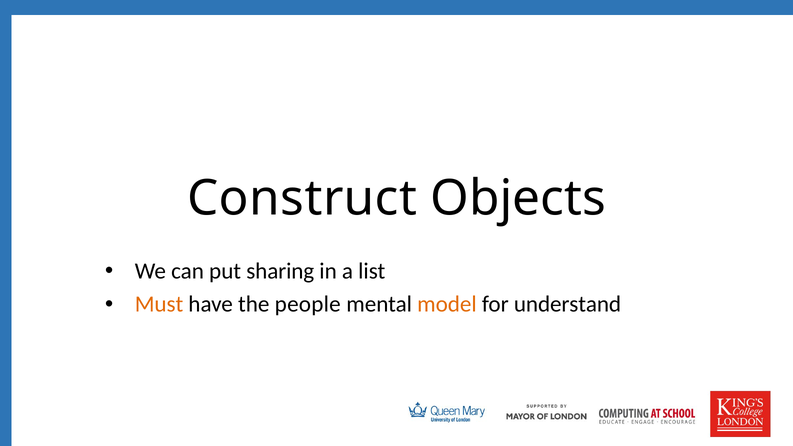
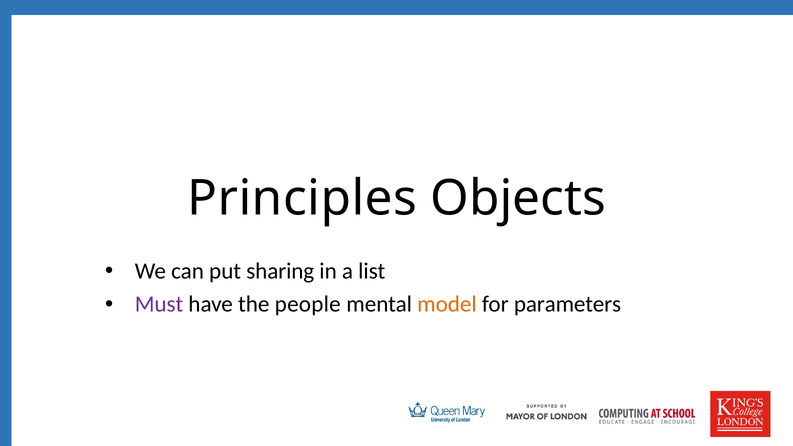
Construct: Construct -> Principles (302, 198)
Must colour: orange -> purple (159, 304)
understand: understand -> parameters (568, 304)
